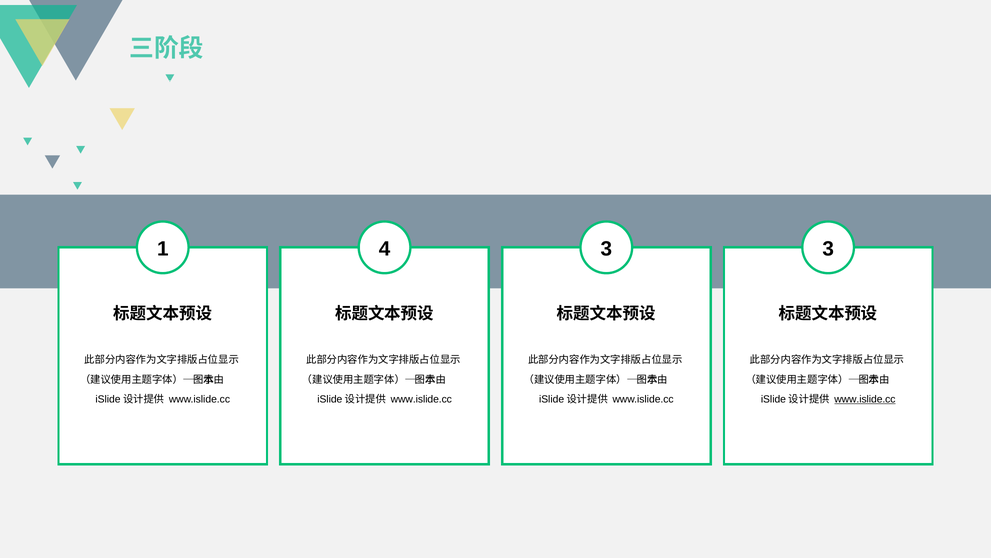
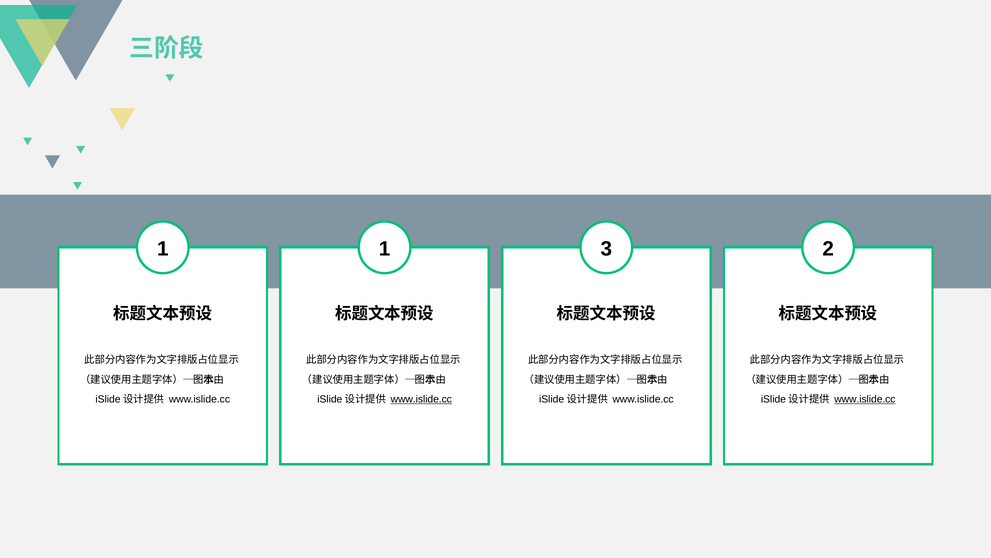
1 4: 4 -> 1 (385, 249)
3 3: 3 -> 2 (828, 249)
www.islide.cc underline: none -> present (421, 399)
